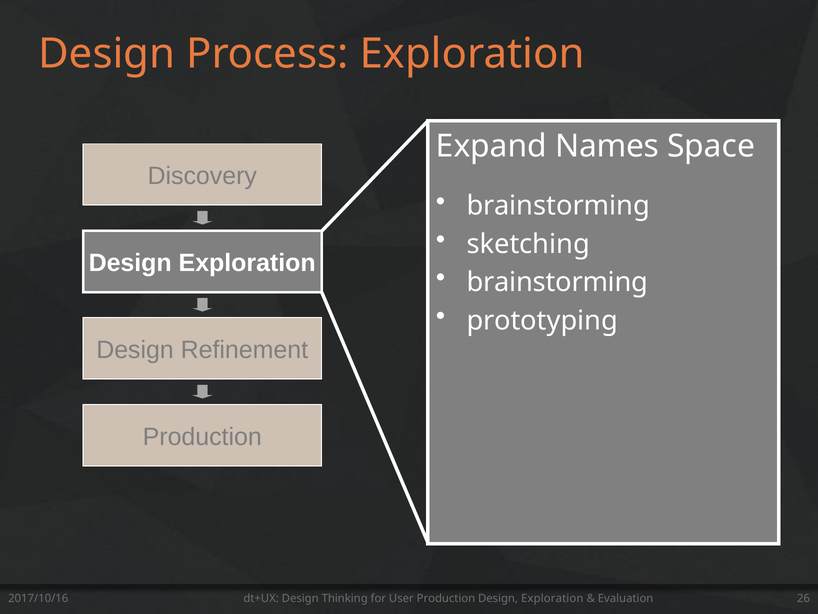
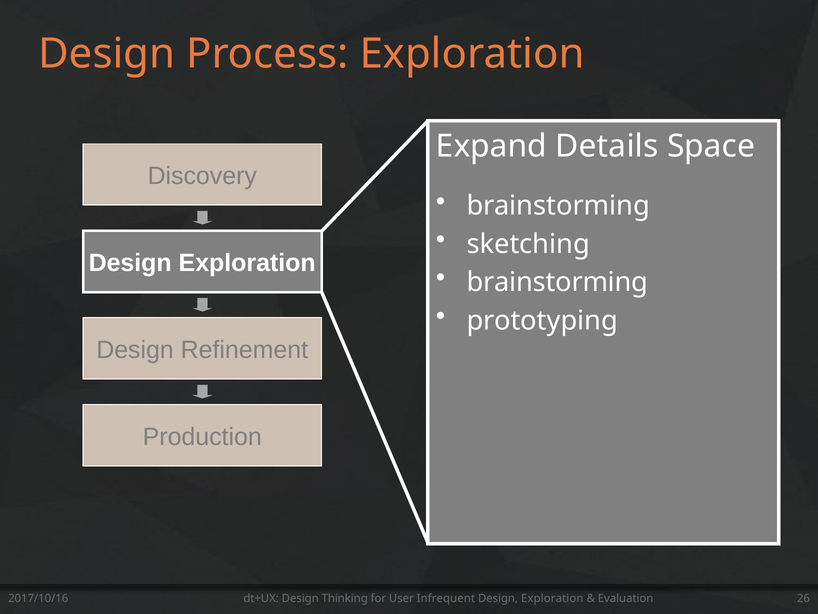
Names: Names -> Details (607, 146)
User Production: Production -> Infrequent (446, 598)
